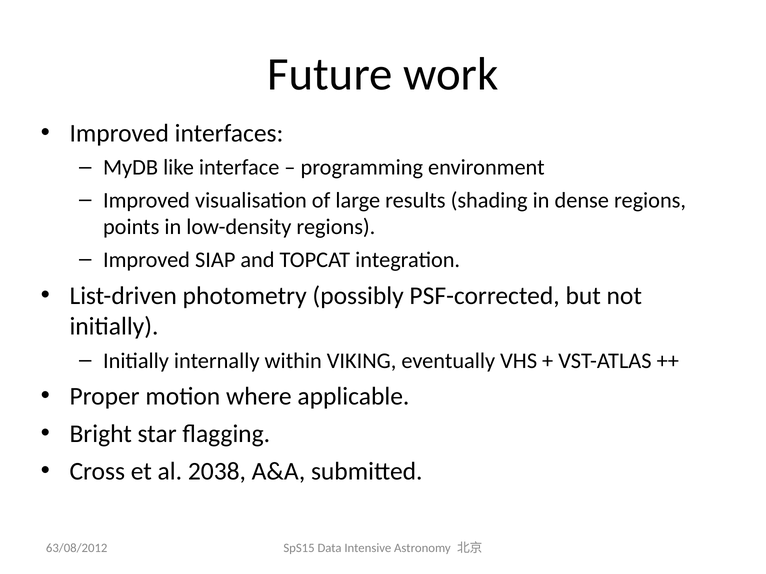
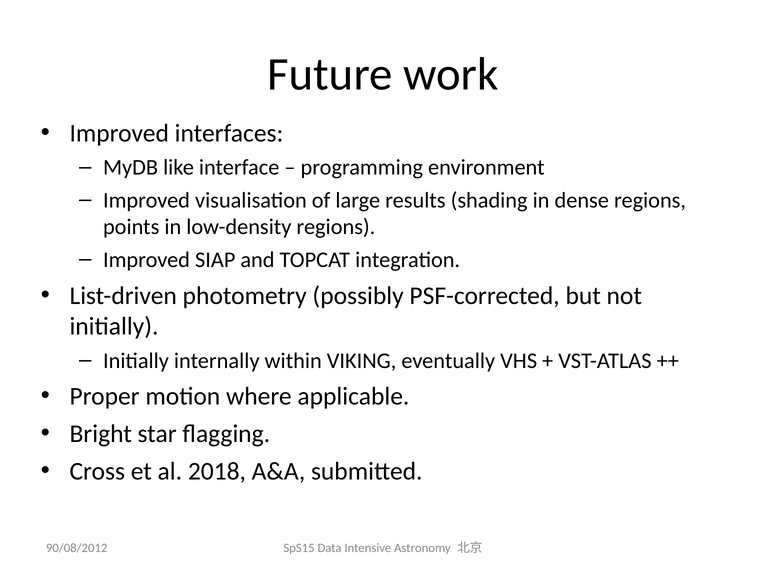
2038: 2038 -> 2018 (217, 472)
63/08/2012: 63/08/2012 -> 90/08/2012 (77, 549)
